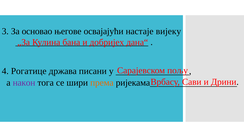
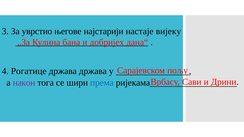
основао: основао -> уврстио (37, 31)
освајајући: освајајући -> најстарији (104, 31)
држава писани: писани -> држава (93, 71)
према colour: orange -> blue (102, 83)
